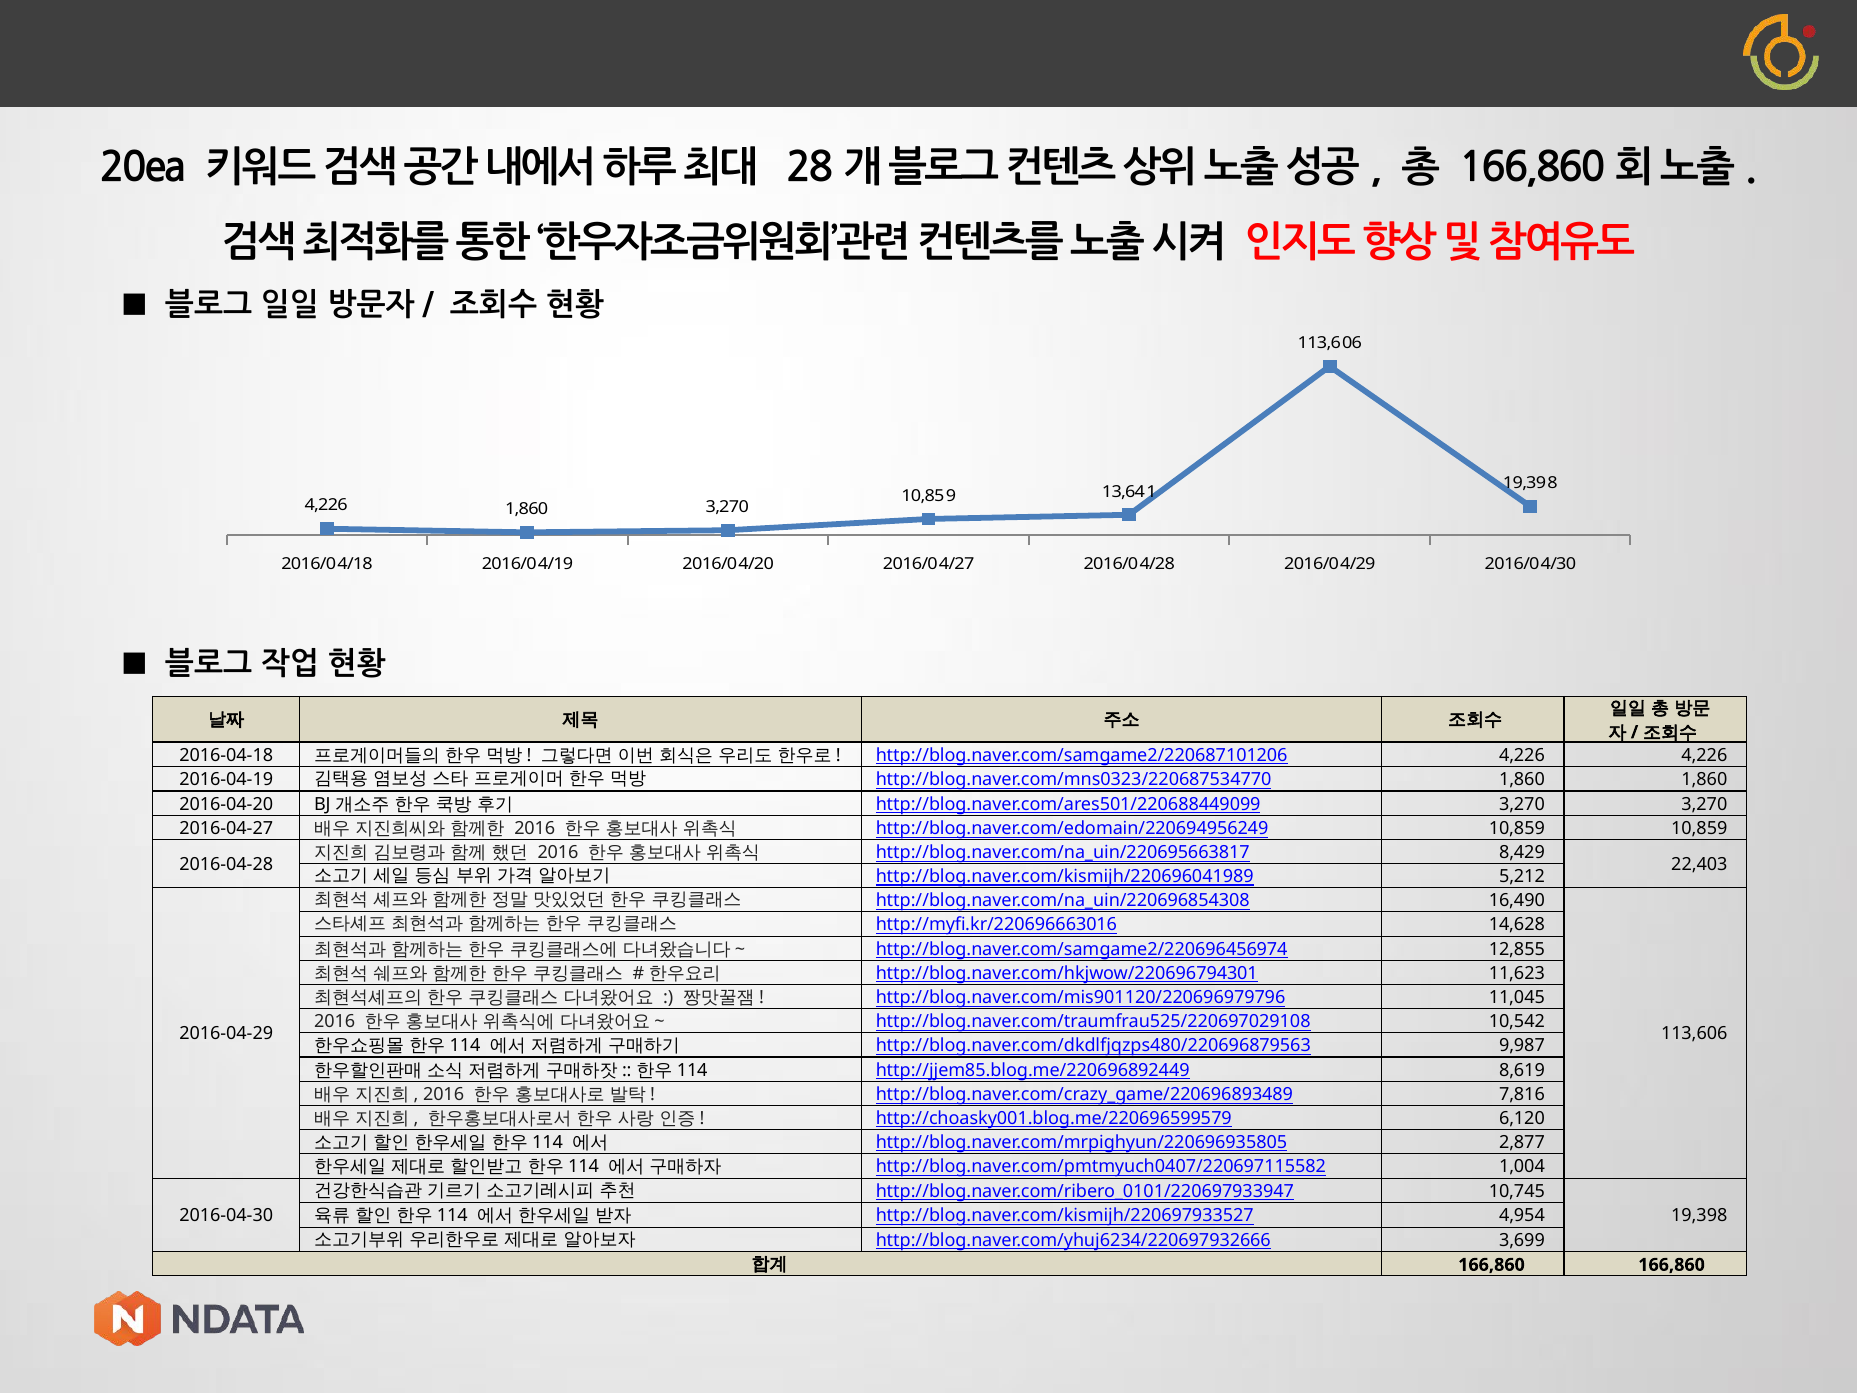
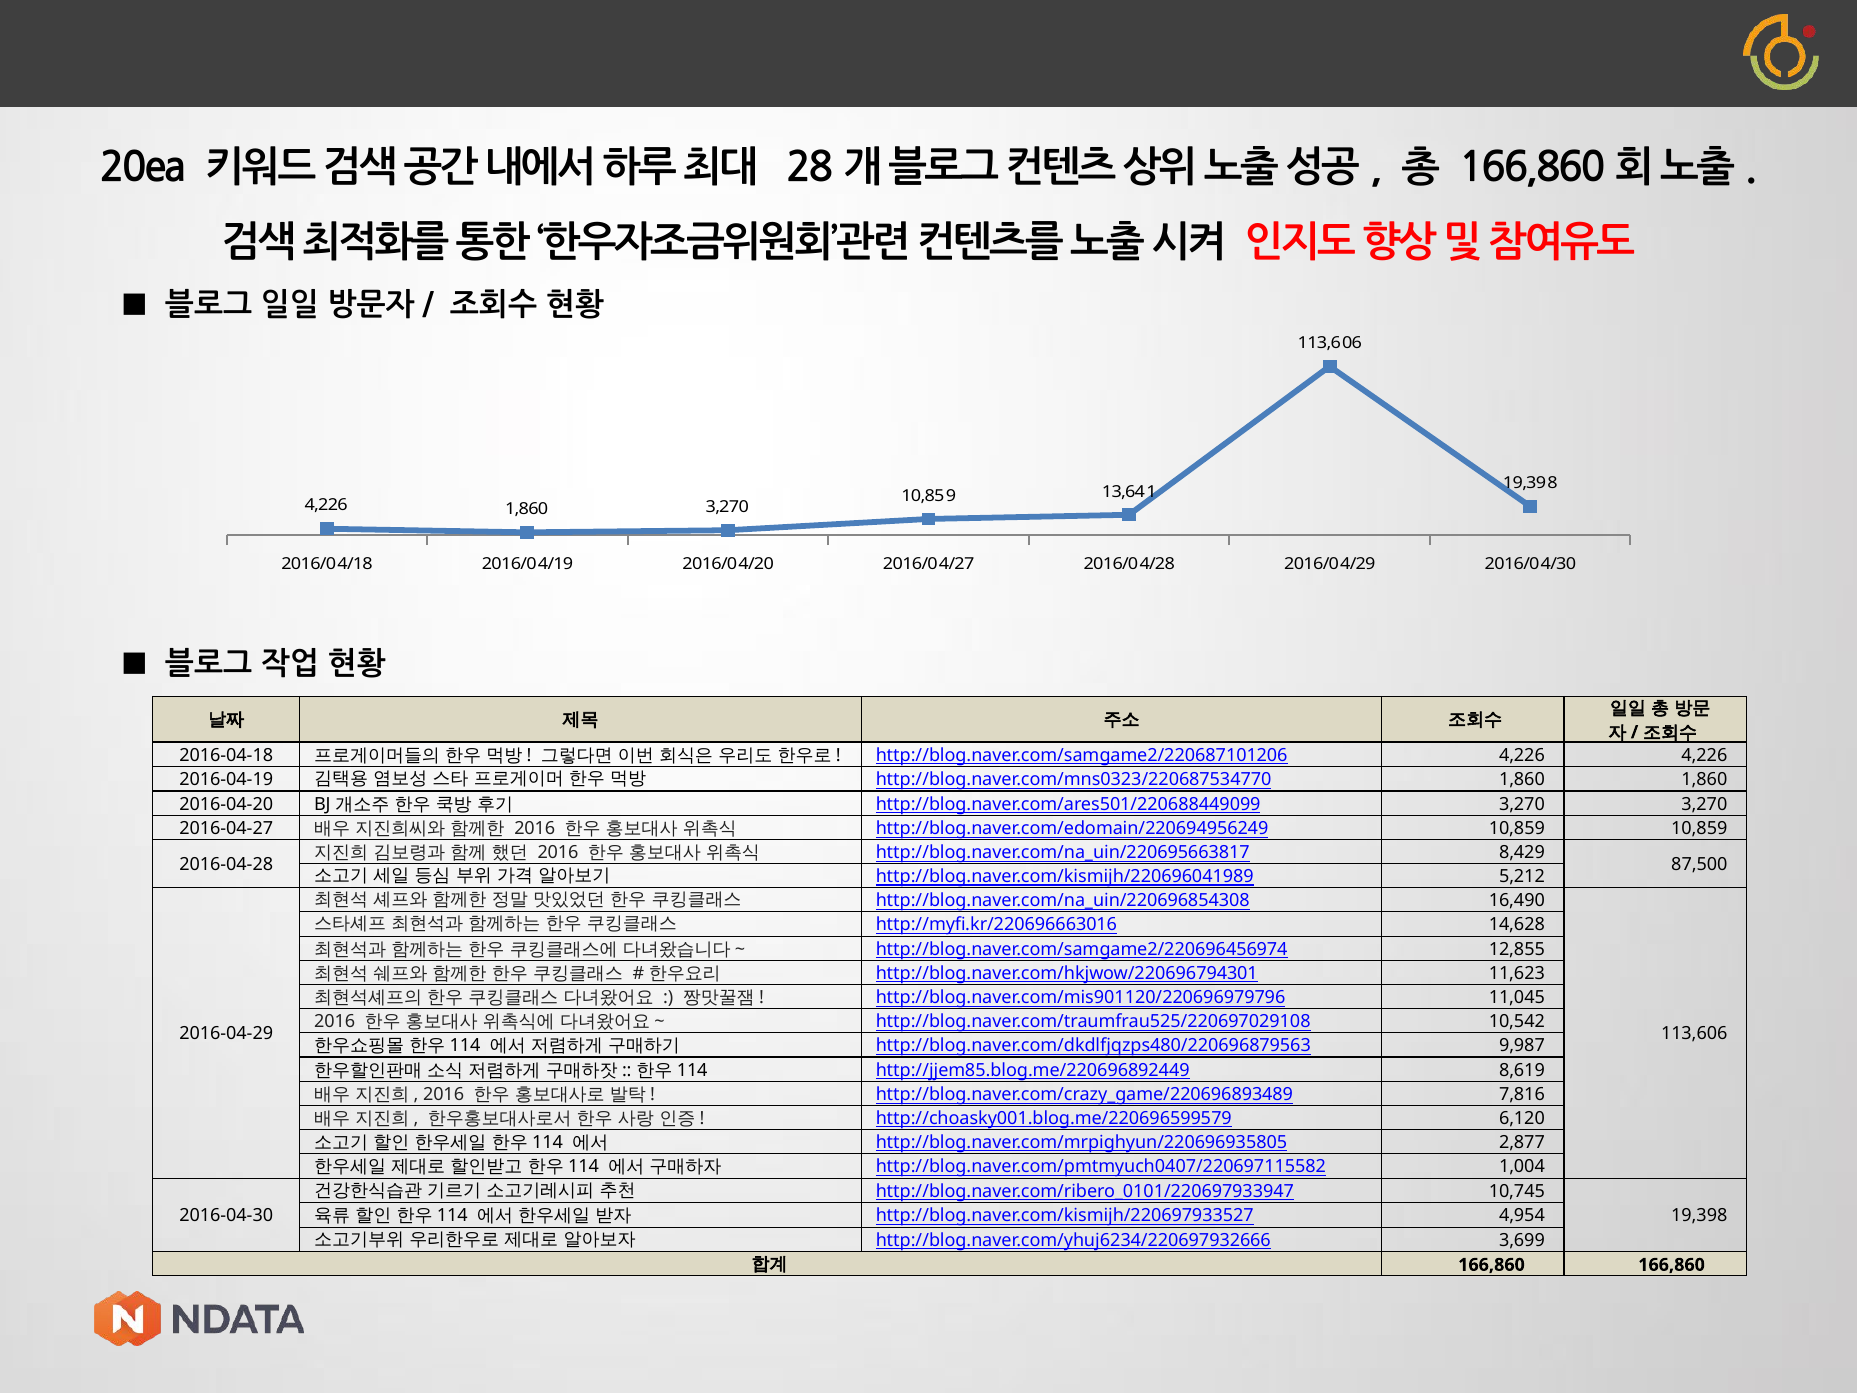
22,403: 22,403 -> 87,500 (1699, 864)
